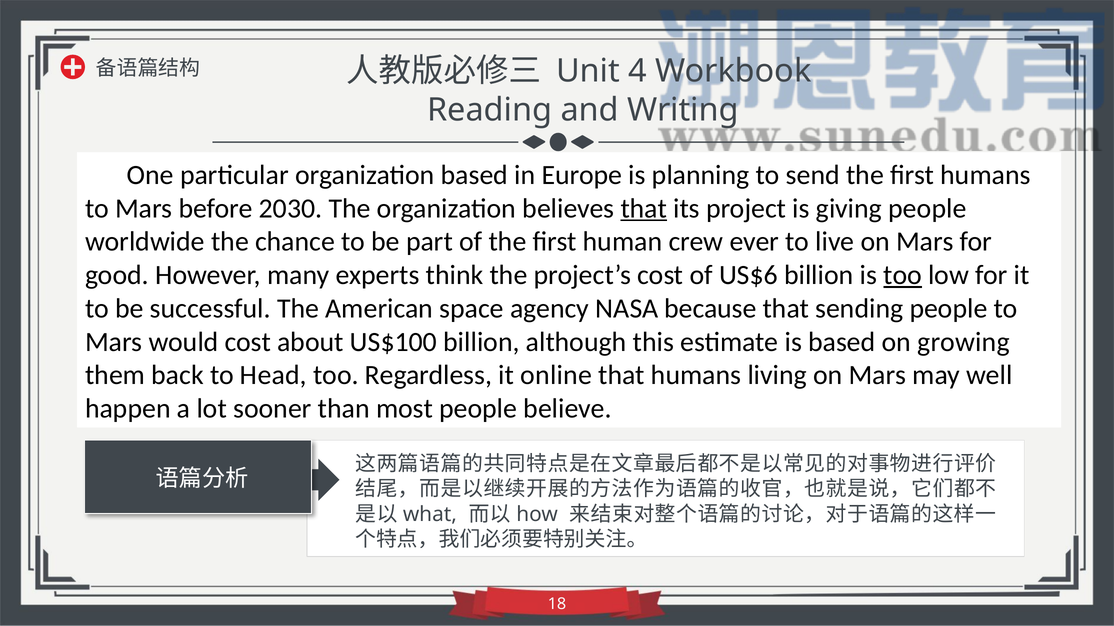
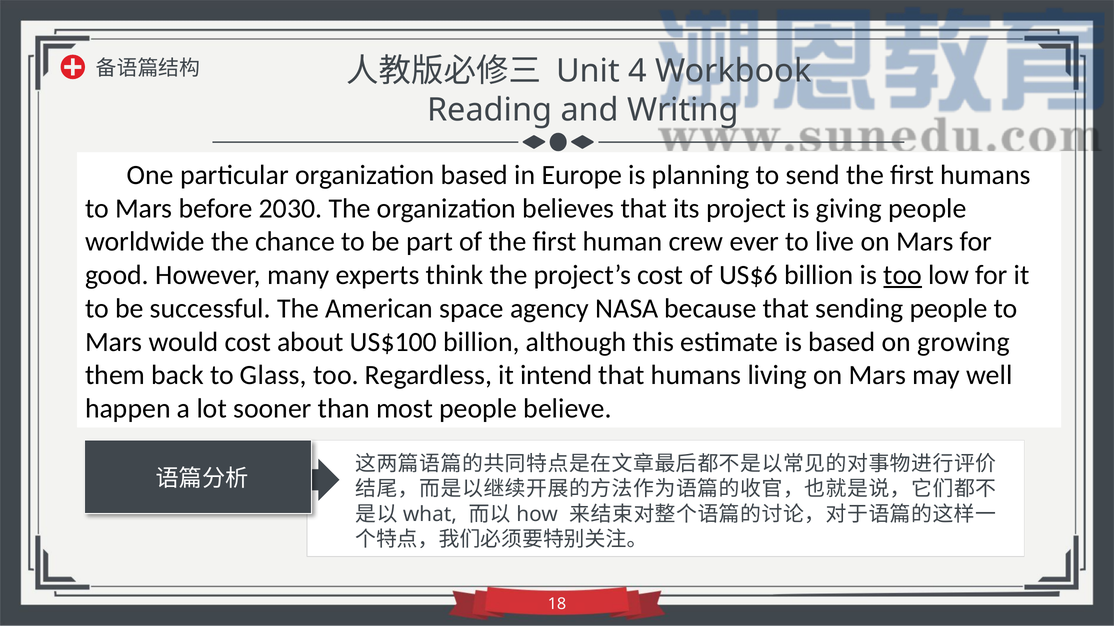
that underline: present -> none (644, 208)
Head: Head -> Glass (273, 375)
online: online -> intend (556, 375)
